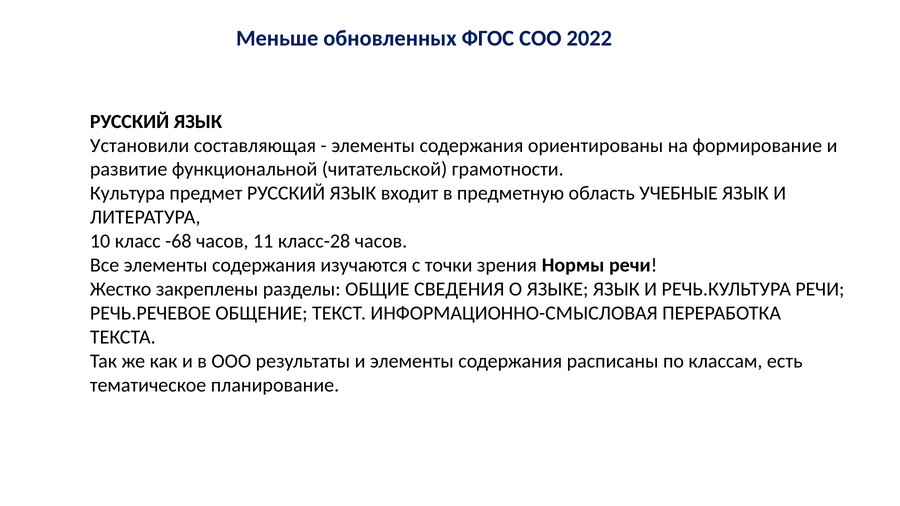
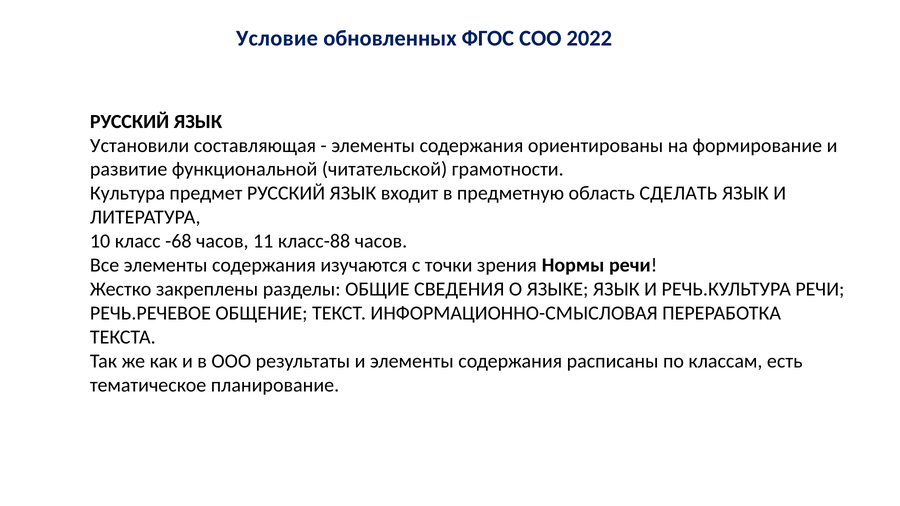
Меньше: Меньше -> Условие (277, 38)
УЧЕБНЫЕ: УЧЕБНЫЕ -> СДЕЛАТЬ (678, 193)
класс-28: класс-28 -> класс-88 (314, 242)
